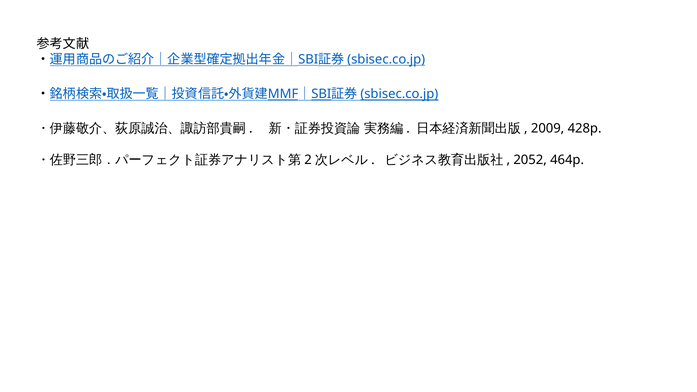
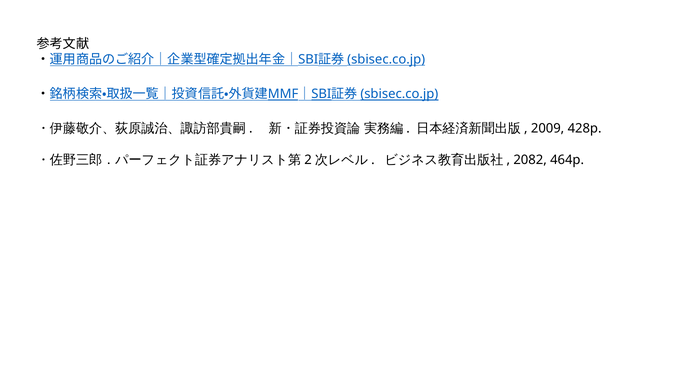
2052: 2052 -> 2082 (530, 160)
